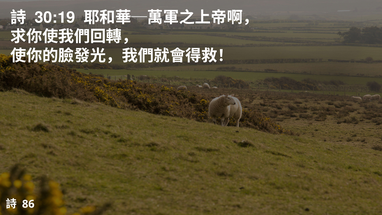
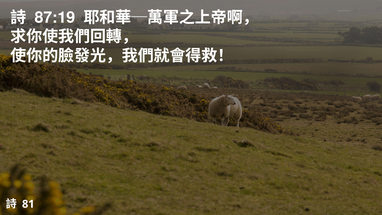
30:19: 30:19 -> 87:19 (55, 18)
86: 86 -> 81 (28, 204)
